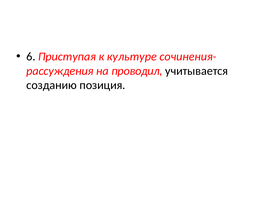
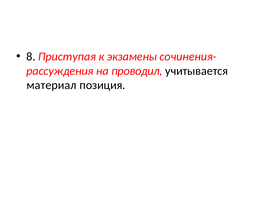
6: 6 -> 8 (31, 57)
культуре: культуре -> экзамены (132, 57)
созданию: созданию -> материал (52, 85)
